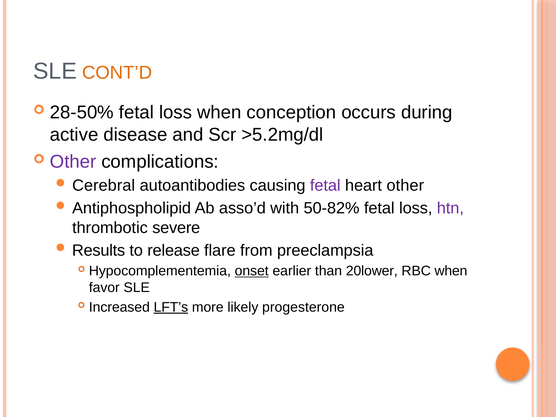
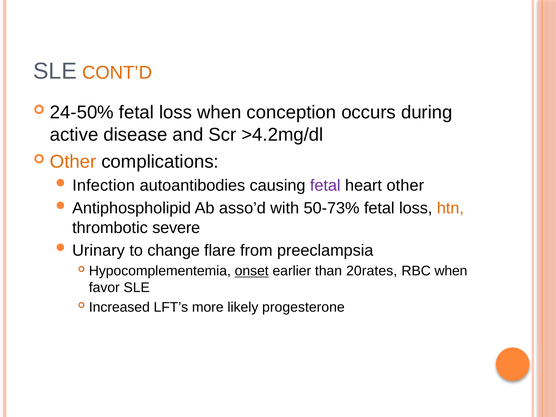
28-50%: 28-50% -> 24-50% (82, 112)
>5.2mg/dl: >5.2mg/dl -> >4.2mg/dl (282, 135)
Other colour: purple -> orange (73, 162)
Cerebral: Cerebral -> Infection (104, 186)
50-82%: 50-82% -> 50-73% (332, 208)
htn colour: purple -> orange (450, 208)
Results: Results -> Urinary (99, 250)
release: release -> change (174, 250)
20lower: 20lower -> 20rates (372, 271)
LFT’s underline: present -> none (171, 307)
